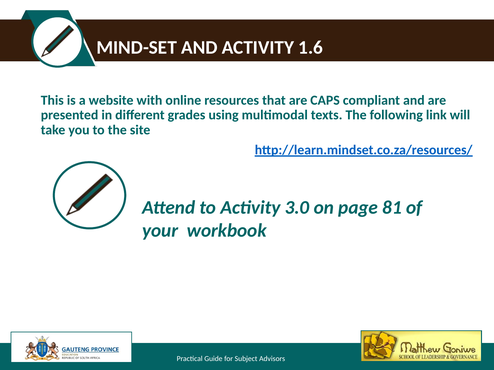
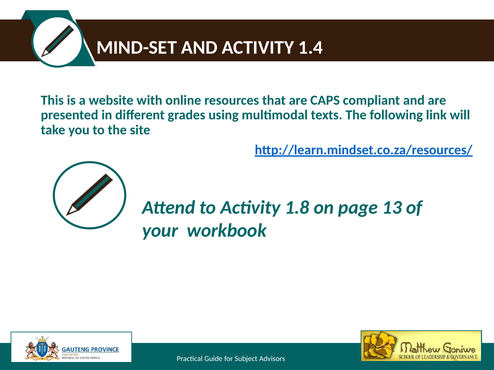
1.6: 1.6 -> 1.4 (311, 48)
3.0: 3.0 -> 1.8 (297, 208)
81: 81 -> 13 (392, 208)
